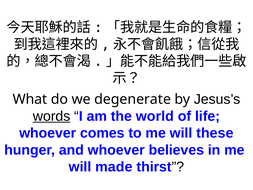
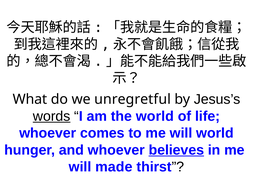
degenerate: degenerate -> unregretful (133, 99)
will these: these -> world (215, 133)
believes underline: none -> present (176, 150)
